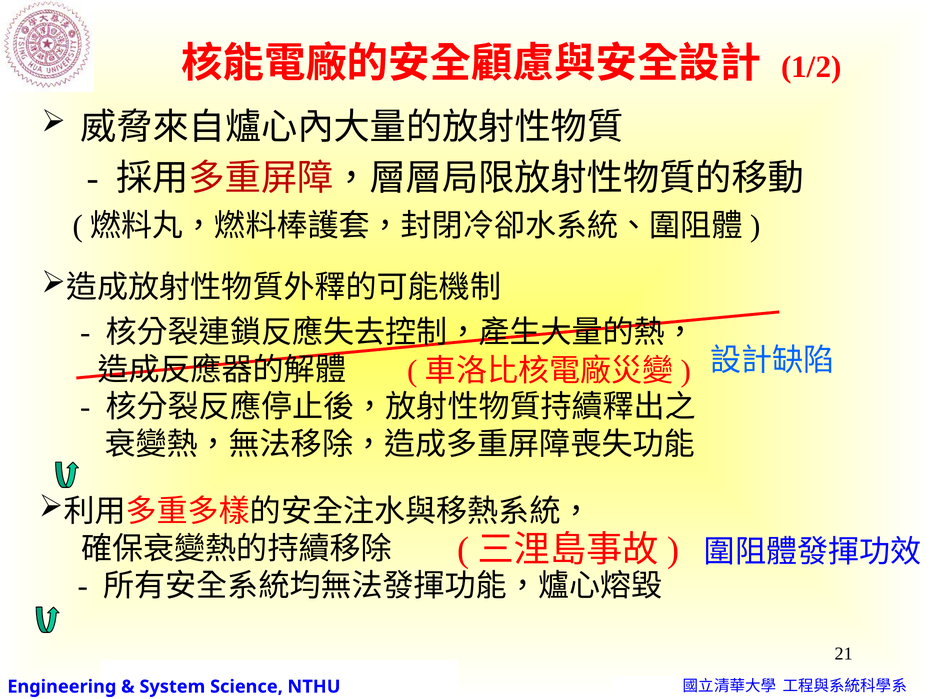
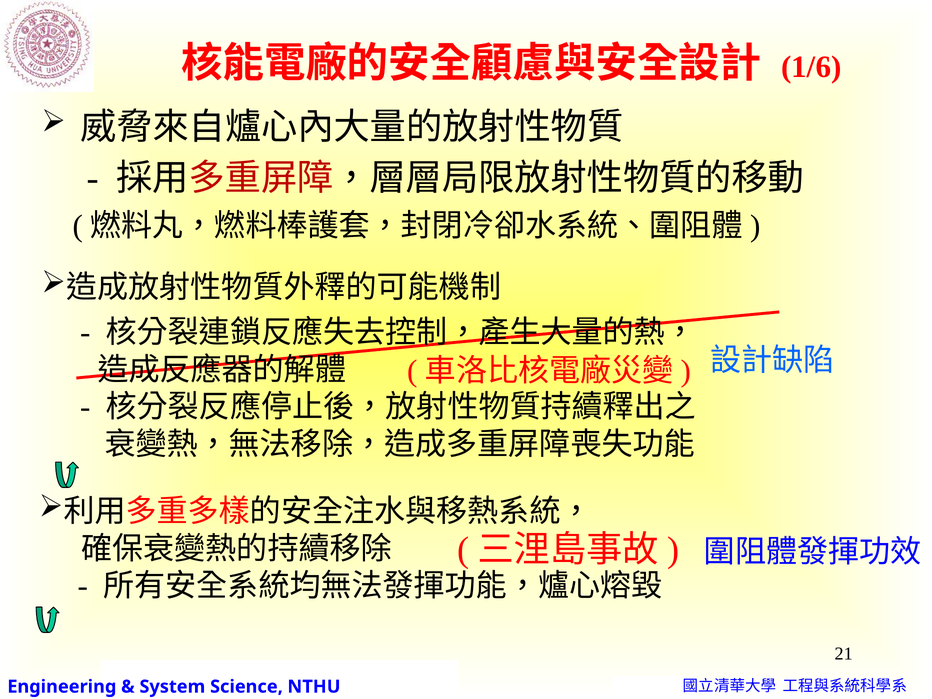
1/2: 1/2 -> 1/6 (811, 67)
